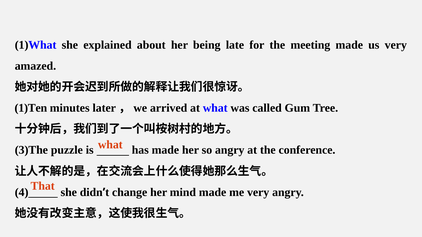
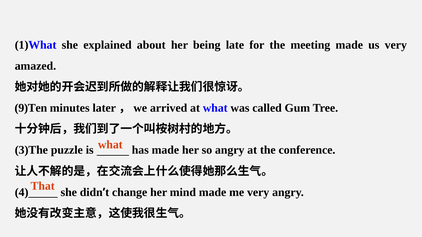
1)Ten: 1)Ten -> 9)Ten (31, 108)
